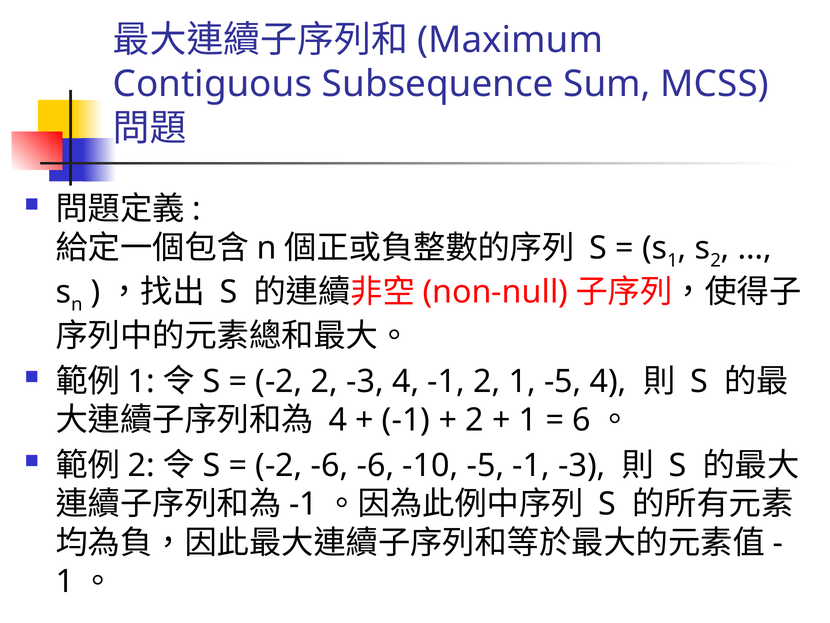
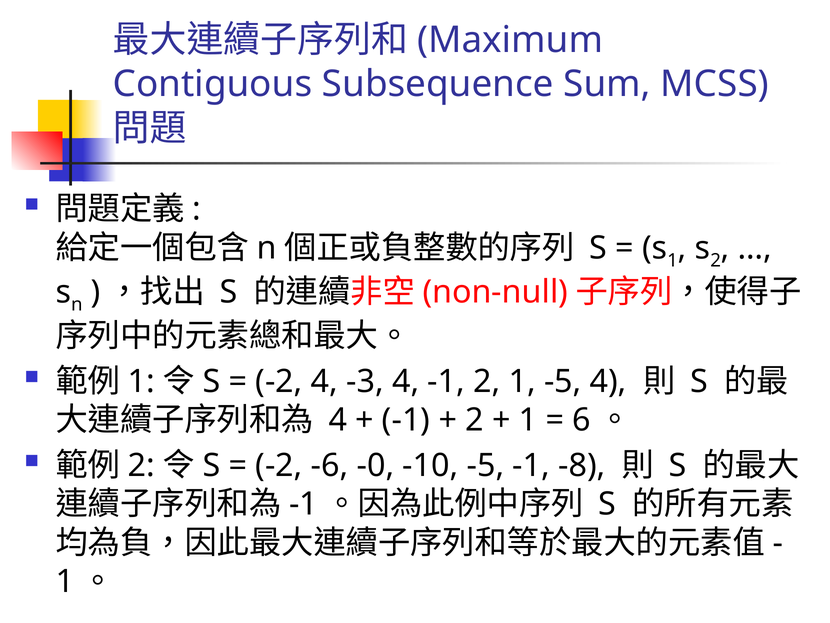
-2 2: 2 -> 4 (324, 381)
-6 -6: -6 -> -0 (375, 465)
-1 -3: -3 -> -8 (582, 465)
